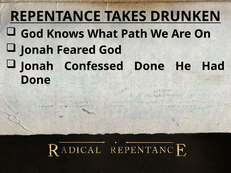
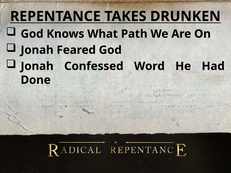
Confessed Done: Done -> Word (149, 66)
